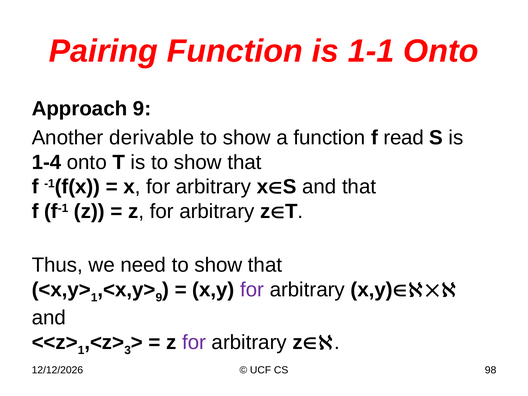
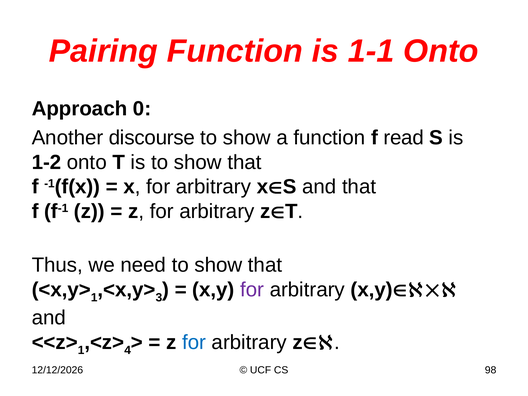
Approach 9: 9 -> 0 (142, 109)
derivable: derivable -> discourse (152, 138)
1-4: 1-4 -> 1-2 (46, 162)
9: 9 -> 3 (159, 298)
3: 3 -> 4 (128, 350)
for colour: purple -> blue (194, 342)
